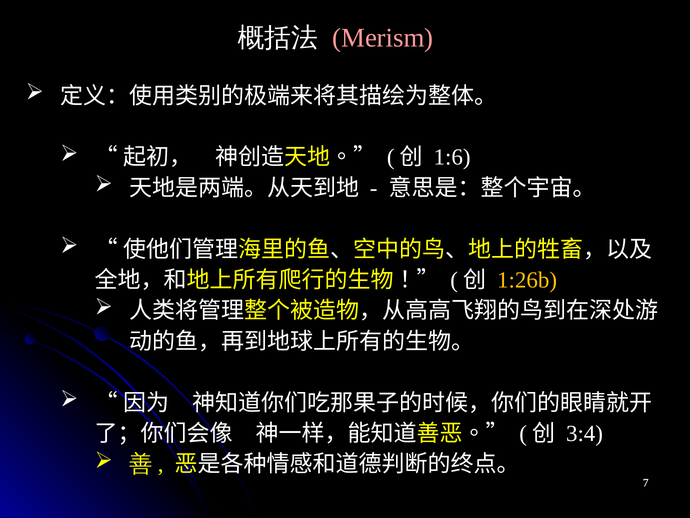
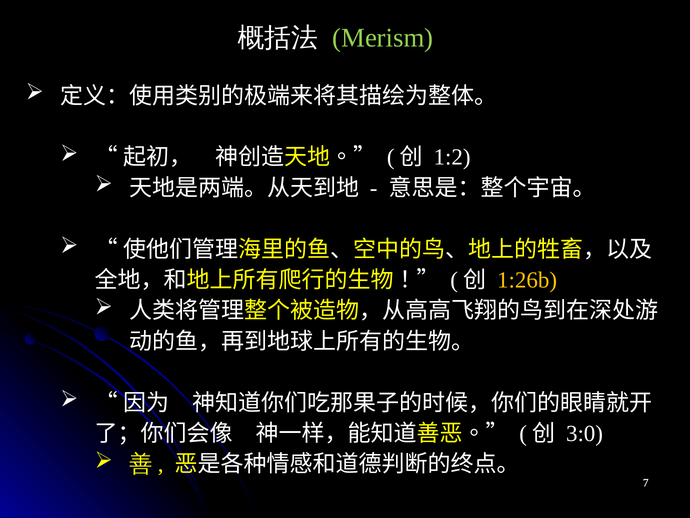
Merism colour: pink -> light green (383, 38)
1:6: 1:6 -> 1:2 (452, 157)
3:4: 3:4 -> 3:0 (585, 433)
